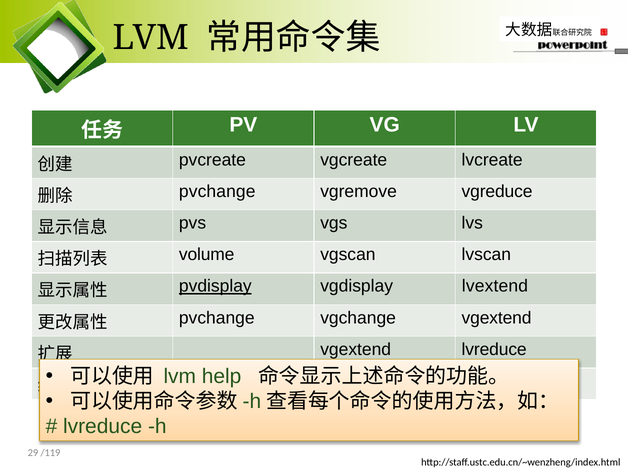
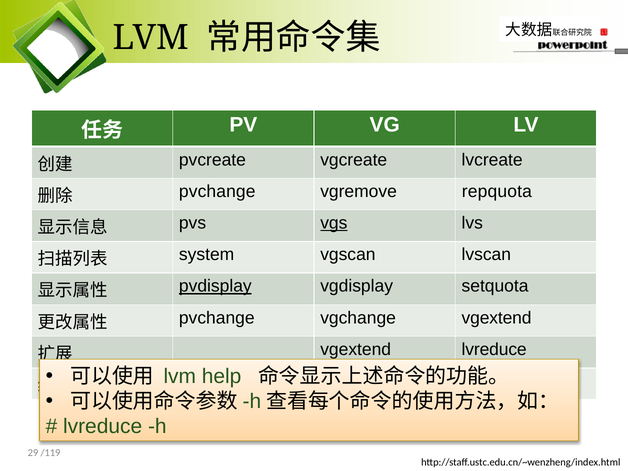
vgremove vgreduce: vgreduce -> repquota (497, 191)
vgs underline: none -> present (334, 223)
volume: volume -> system (207, 255)
lvextend: lvextend -> setquota (495, 286)
